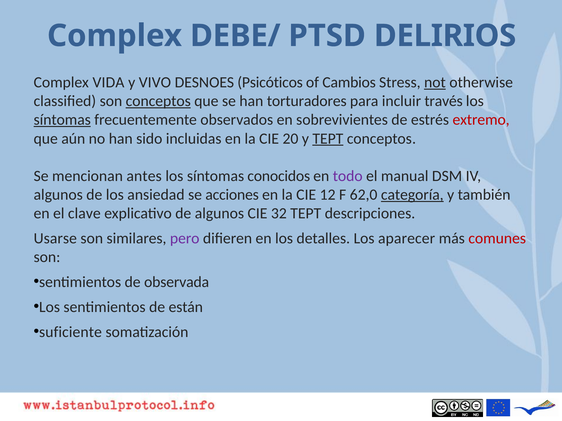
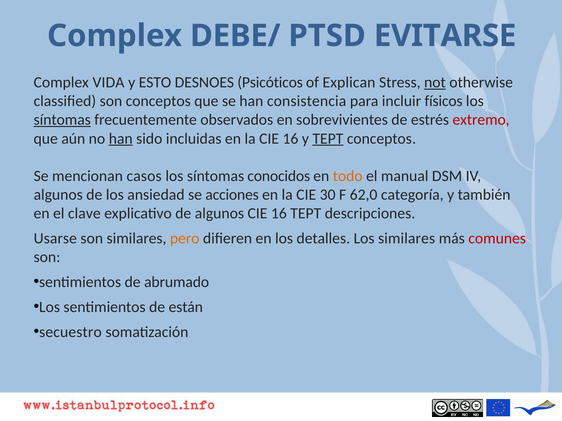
DELIRIOS: DELIRIOS -> EVITARSE (445, 36)
VIVO: VIVO -> ESTO (155, 83)
Cambios: Cambios -> Explican (349, 83)
conceptos underline: present -> none (158, 101)
torturadores: torturadores -> consistencia (307, 101)
través: través -> físicos (444, 101)
han underline: none -> present (121, 139)
la CIE 20: 20 -> 16 (290, 139)
antes: antes -> casos (144, 176)
todo colour: purple -> orange (348, 176)
12: 12 -> 30 (328, 195)
categoría underline: present -> none (412, 195)
algunos CIE 32: 32 -> 16 (279, 214)
pero colour: purple -> orange (185, 239)
Los aparecer: aparecer -> similares (407, 239)
observada: observada -> abrumado (177, 282)
suficiente: suficiente -> secuestro (70, 332)
